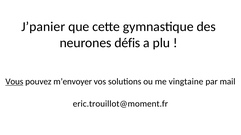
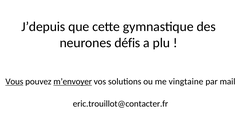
J’panier: J’panier -> J’depuis (43, 27)
m’envoyer underline: none -> present (73, 82)
eric.trouillot@moment.fr: eric.trouillot@moment.fr -> eric.trouillot@contacter.fr (120, 104)
